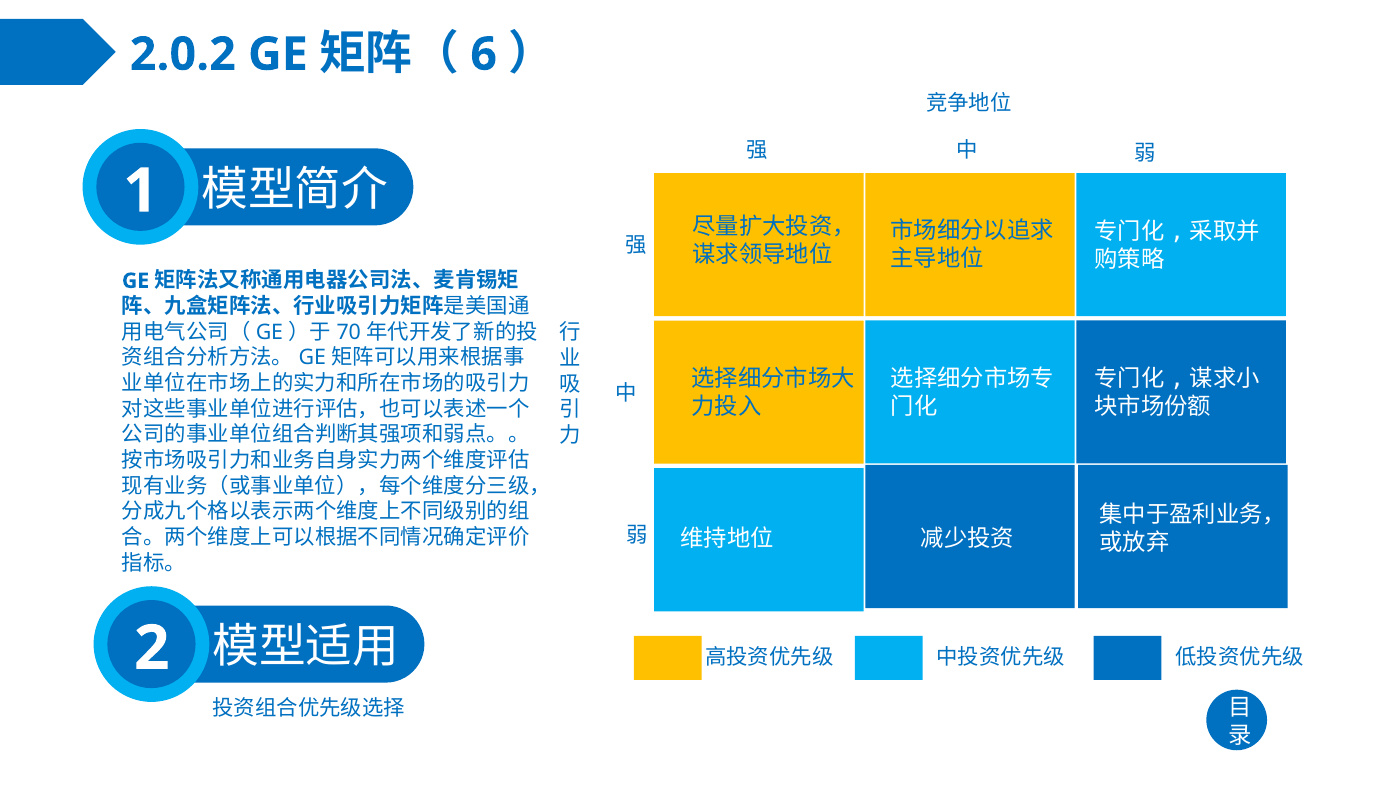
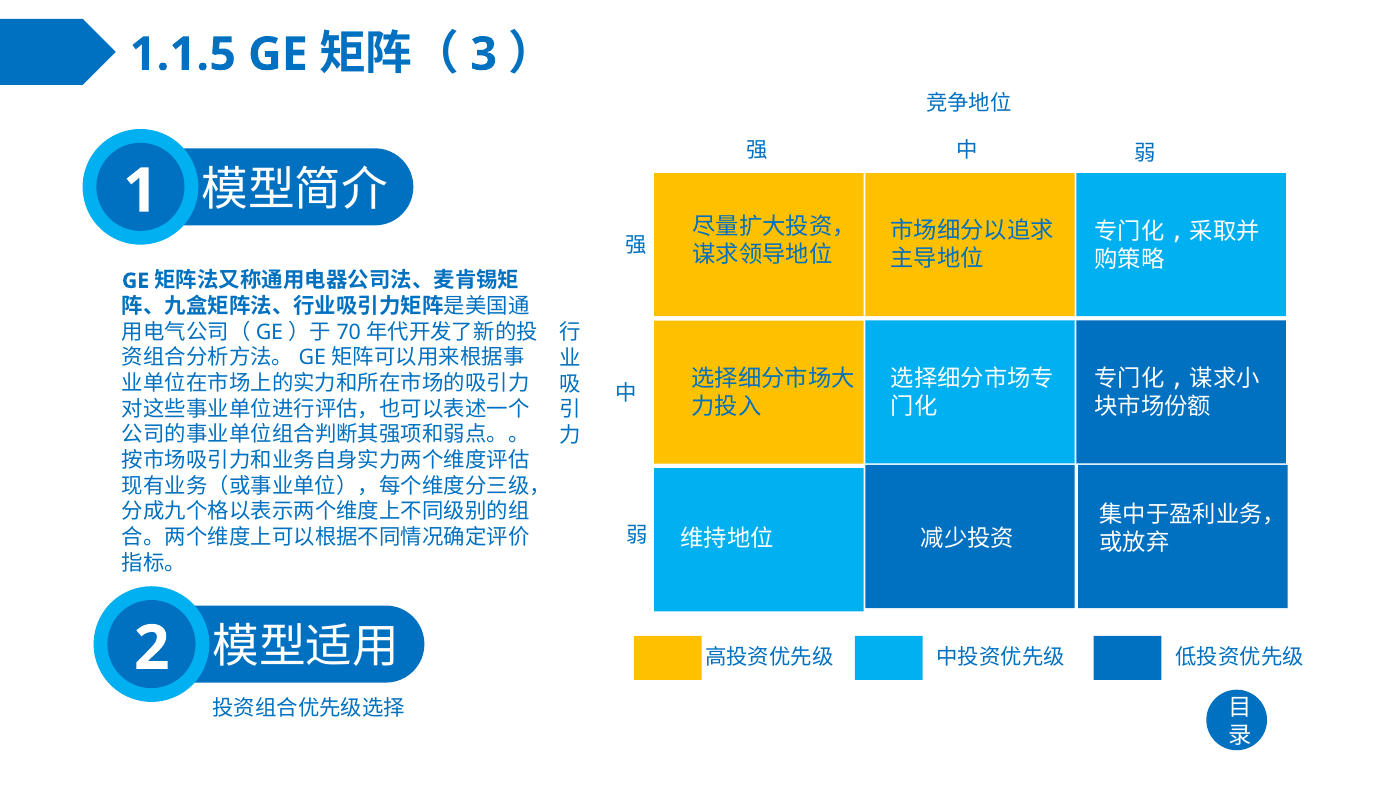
2.0.2: 2.0.2 -> 1.1.5 (183, 54)
6: 6 -> 3 (484, 54)
